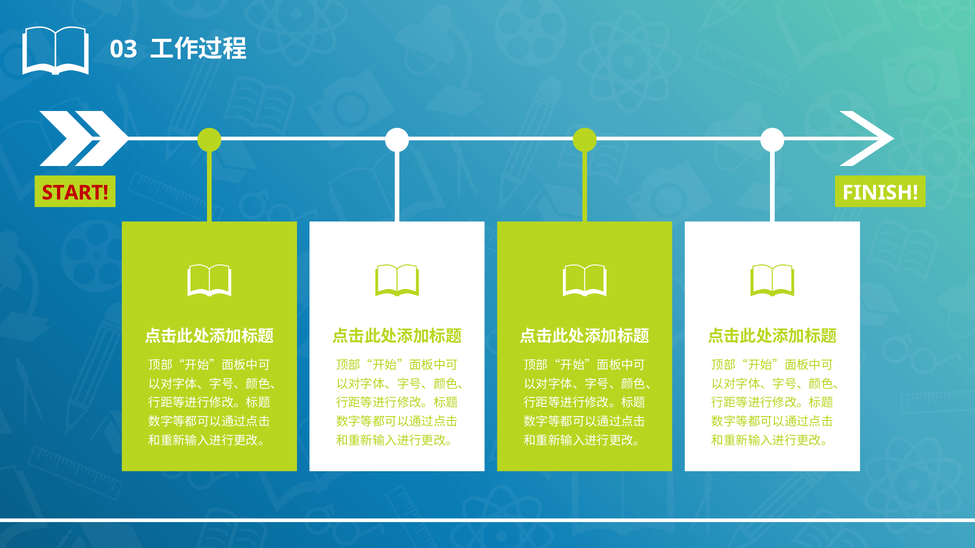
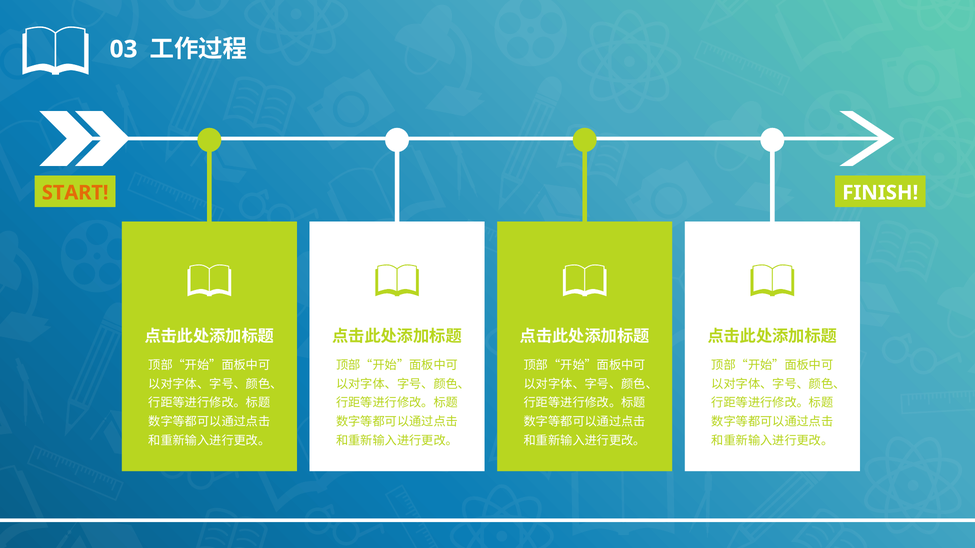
START colour: red -> orange (75, 193)
